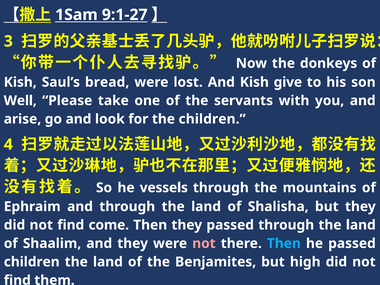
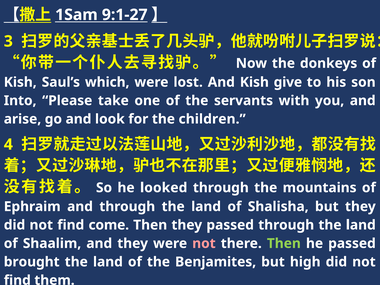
bread: bread -> which (107, 82)
Well: Well -> Into (20, 101)
vessels: vessels -> looked (164, 188)
Then colour: light blue -> light green (284, 243)
children: children -> brought (32, 262)
